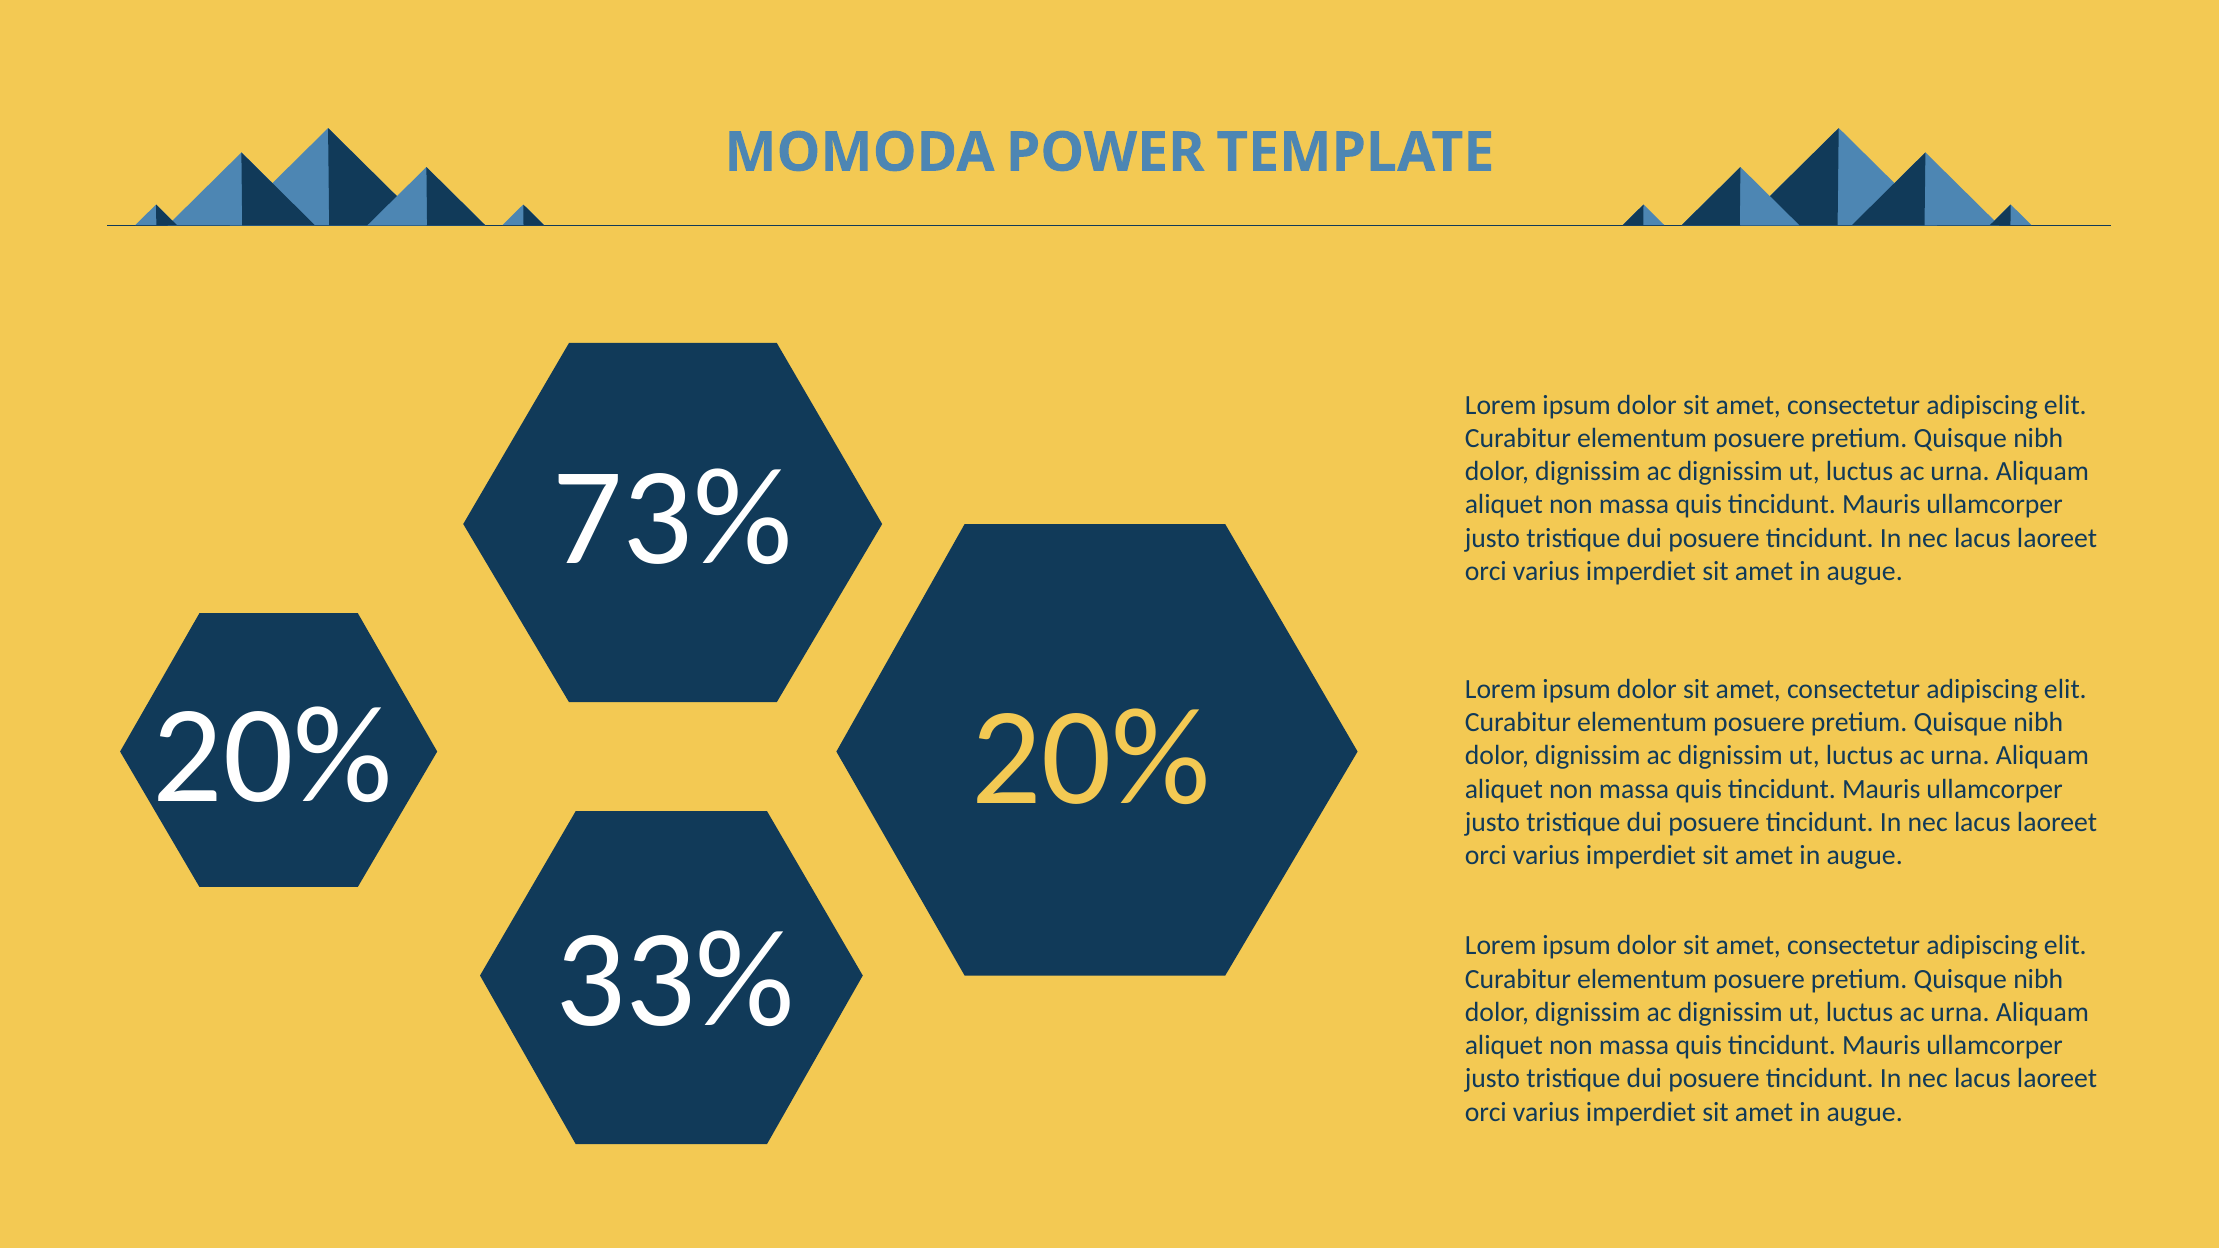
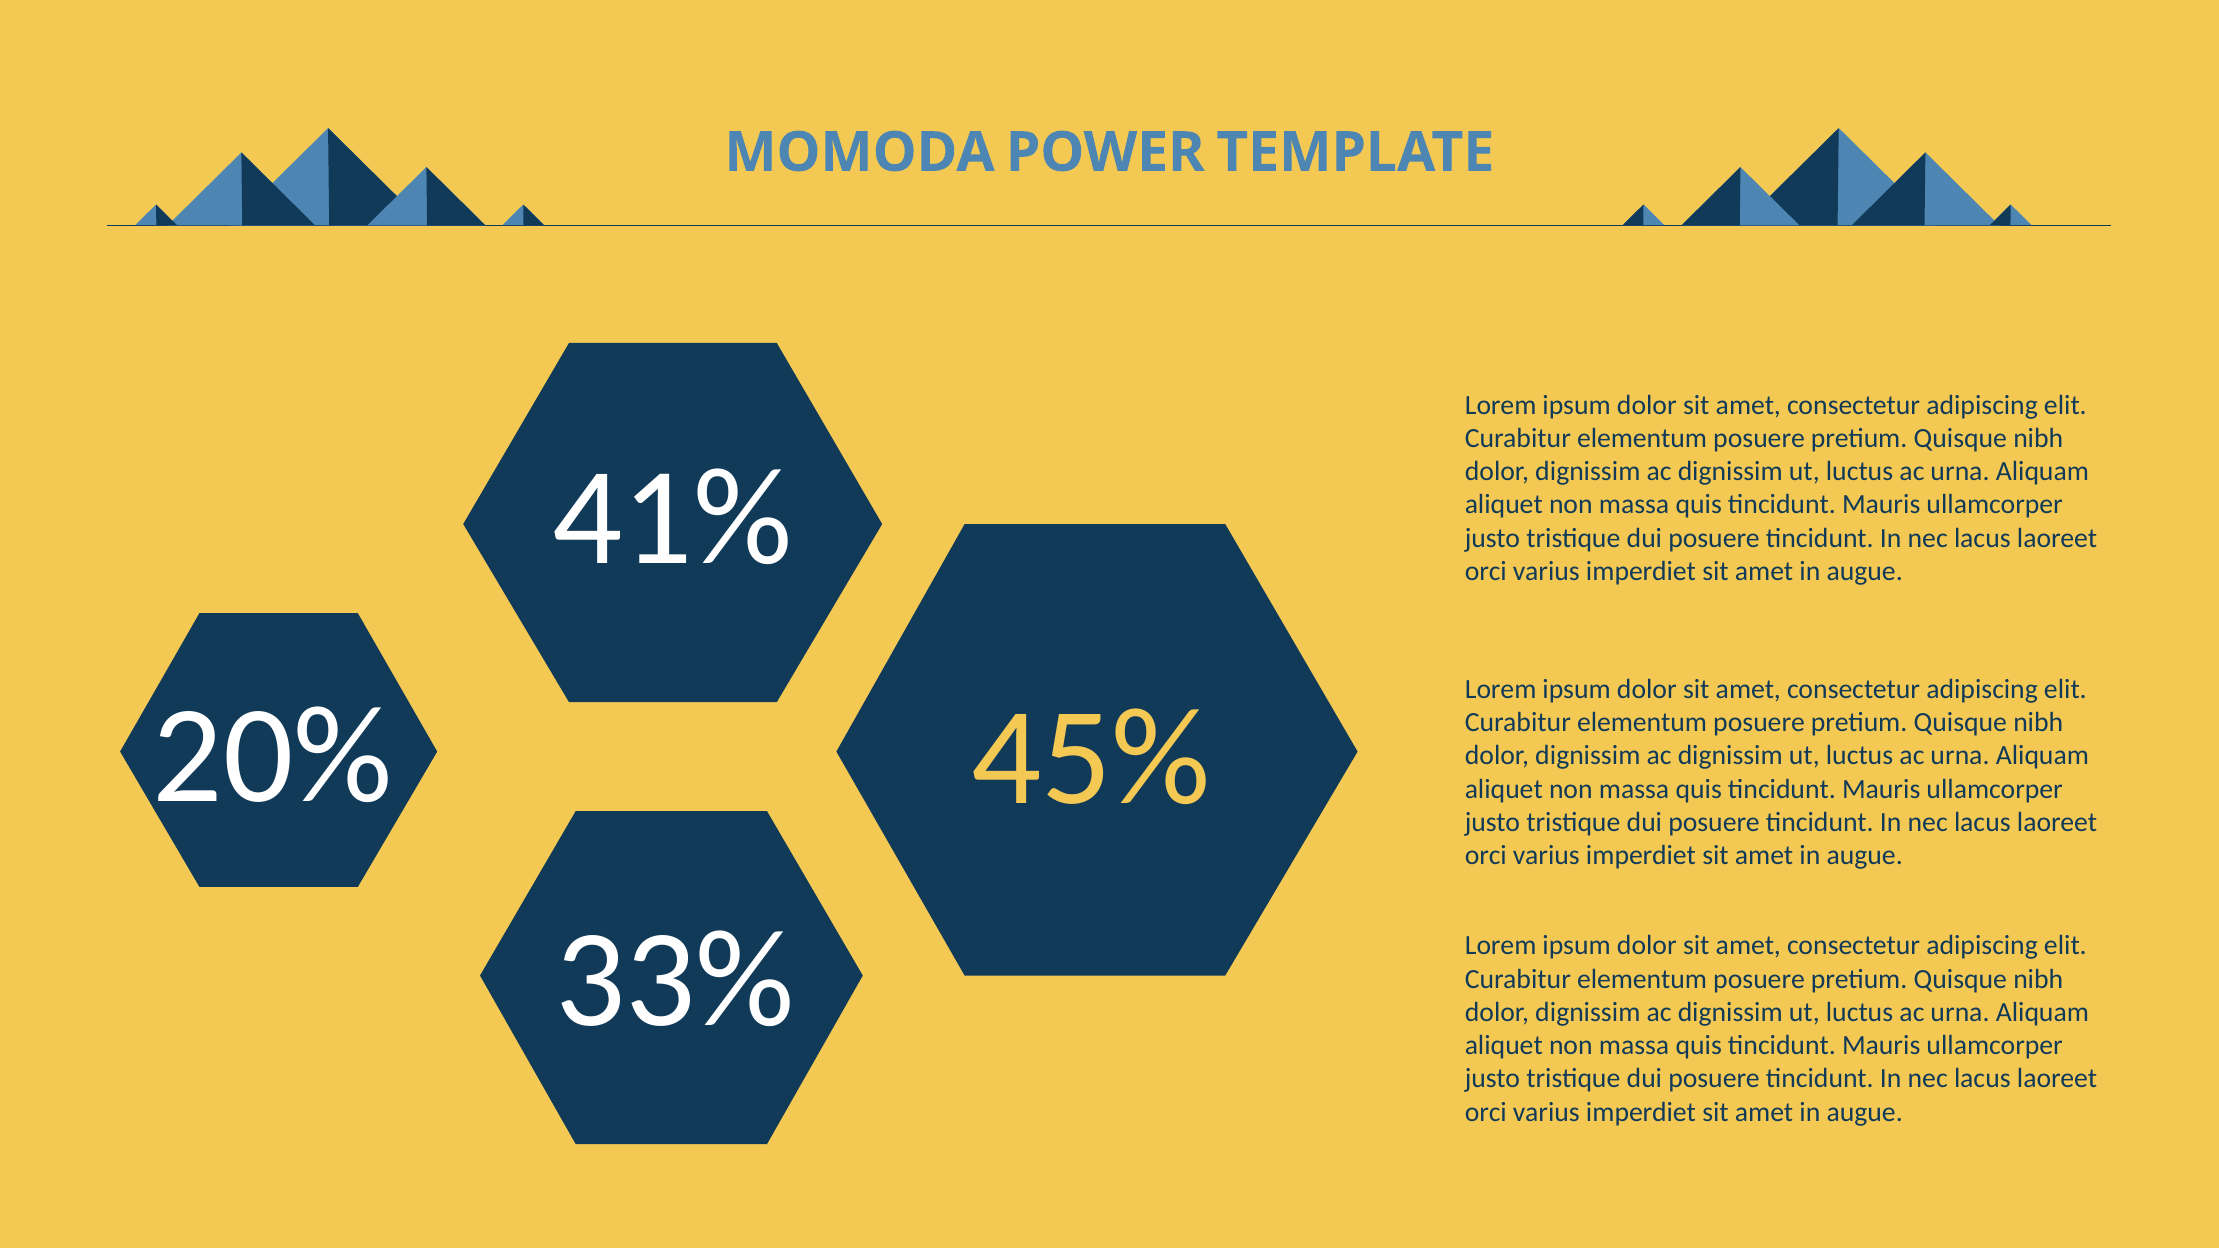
73%: 73% -> 41% (672, 518)
20%: 20% -> 45% (1091, 758)
